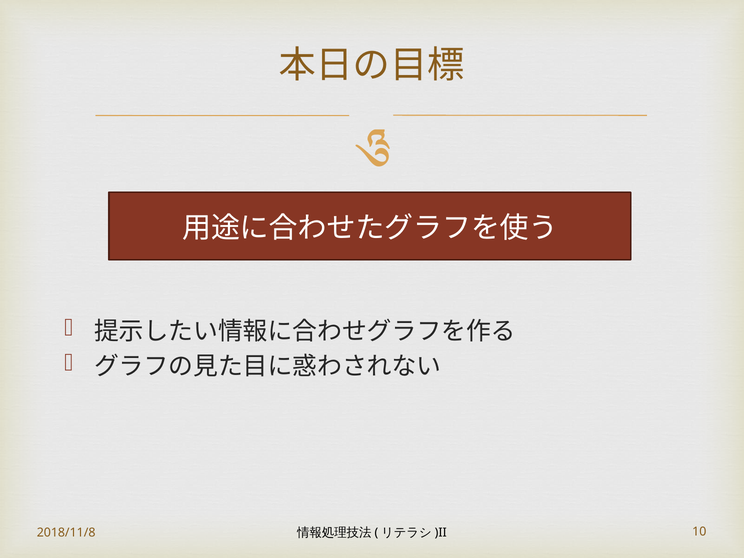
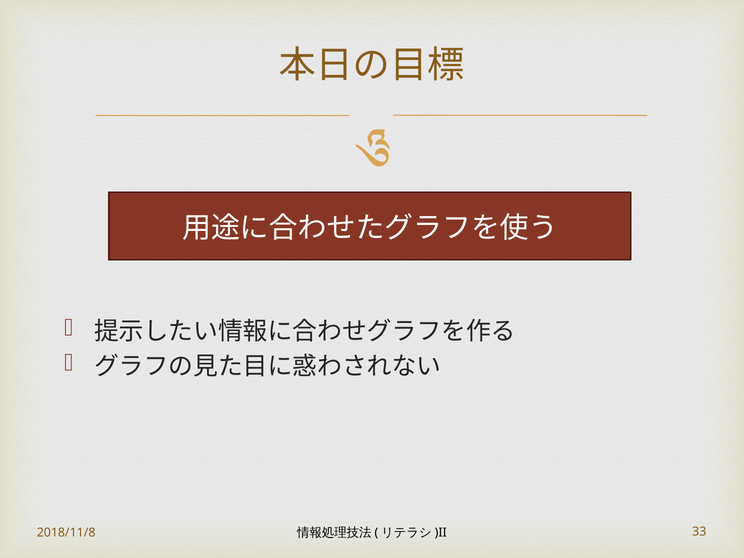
10: 10 -> 33 (699, 532)
